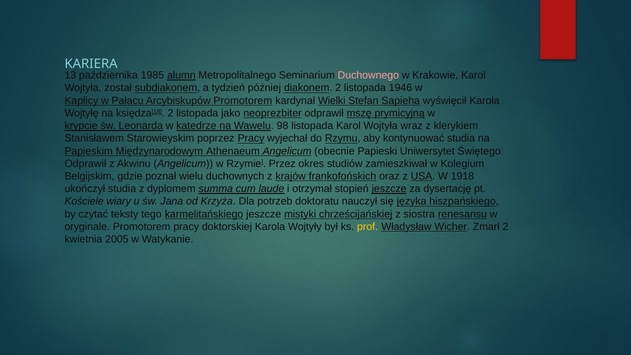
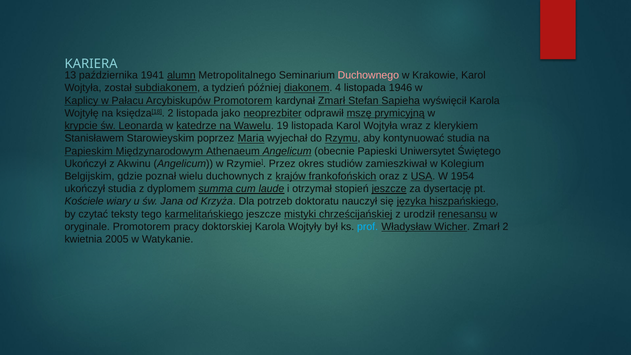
1985: 1985 -> 1941 (152, 75)
diakonem 2: 2 -> 4 (338, 88)
kardynał Wielki: Wielki -> Zmarł (332, 101)
98: 98 -> 19 (283, 126)
poprzez Pracy: Pracy -> Maria (251, 138)
Odprawił: Odprawił -> Ukończył (86, 164)
1918: 1918 -> 1954 (463, 176)
siostra: siostra -> urodził (419, 214)
prof colour: yellow -> light blue (368, 227)
